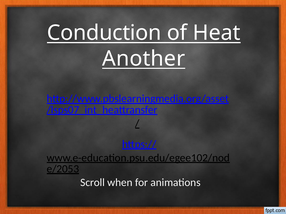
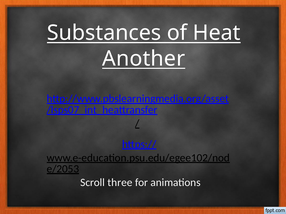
Conduction: Conduction -> Substances (104, 33)
when: when -> three (120, 183)
